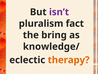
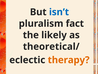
isn’t colour: purple -> blue (59, 12)
bring: bring -> likely (54, 35)
knowledge/: knowledge/ -> theoretical/ (51, 46)
